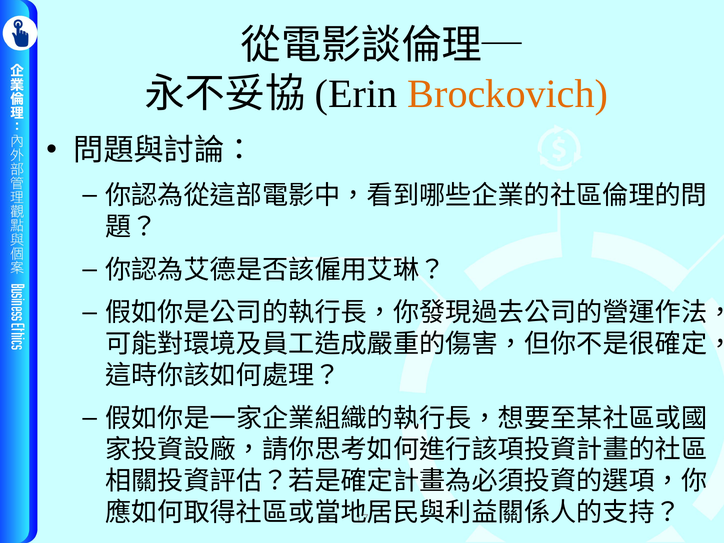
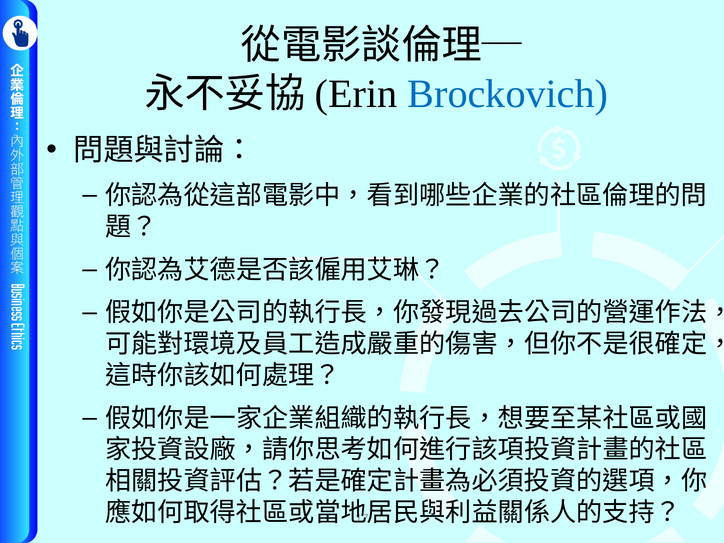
Brockovich colour: orange -> blue (508, 94)
